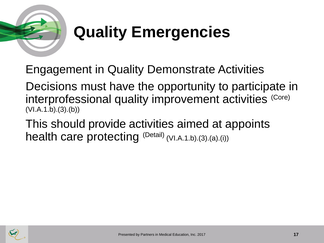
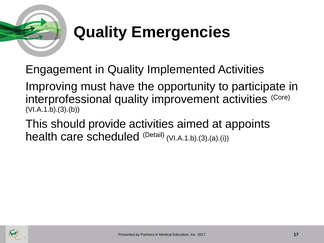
Demonstrate: Demonstrate -> Implemented (181, 69)
Decisions: Decisions -> Improving (51, 87)
protecting: protecting -> scheduled (113, 137)
